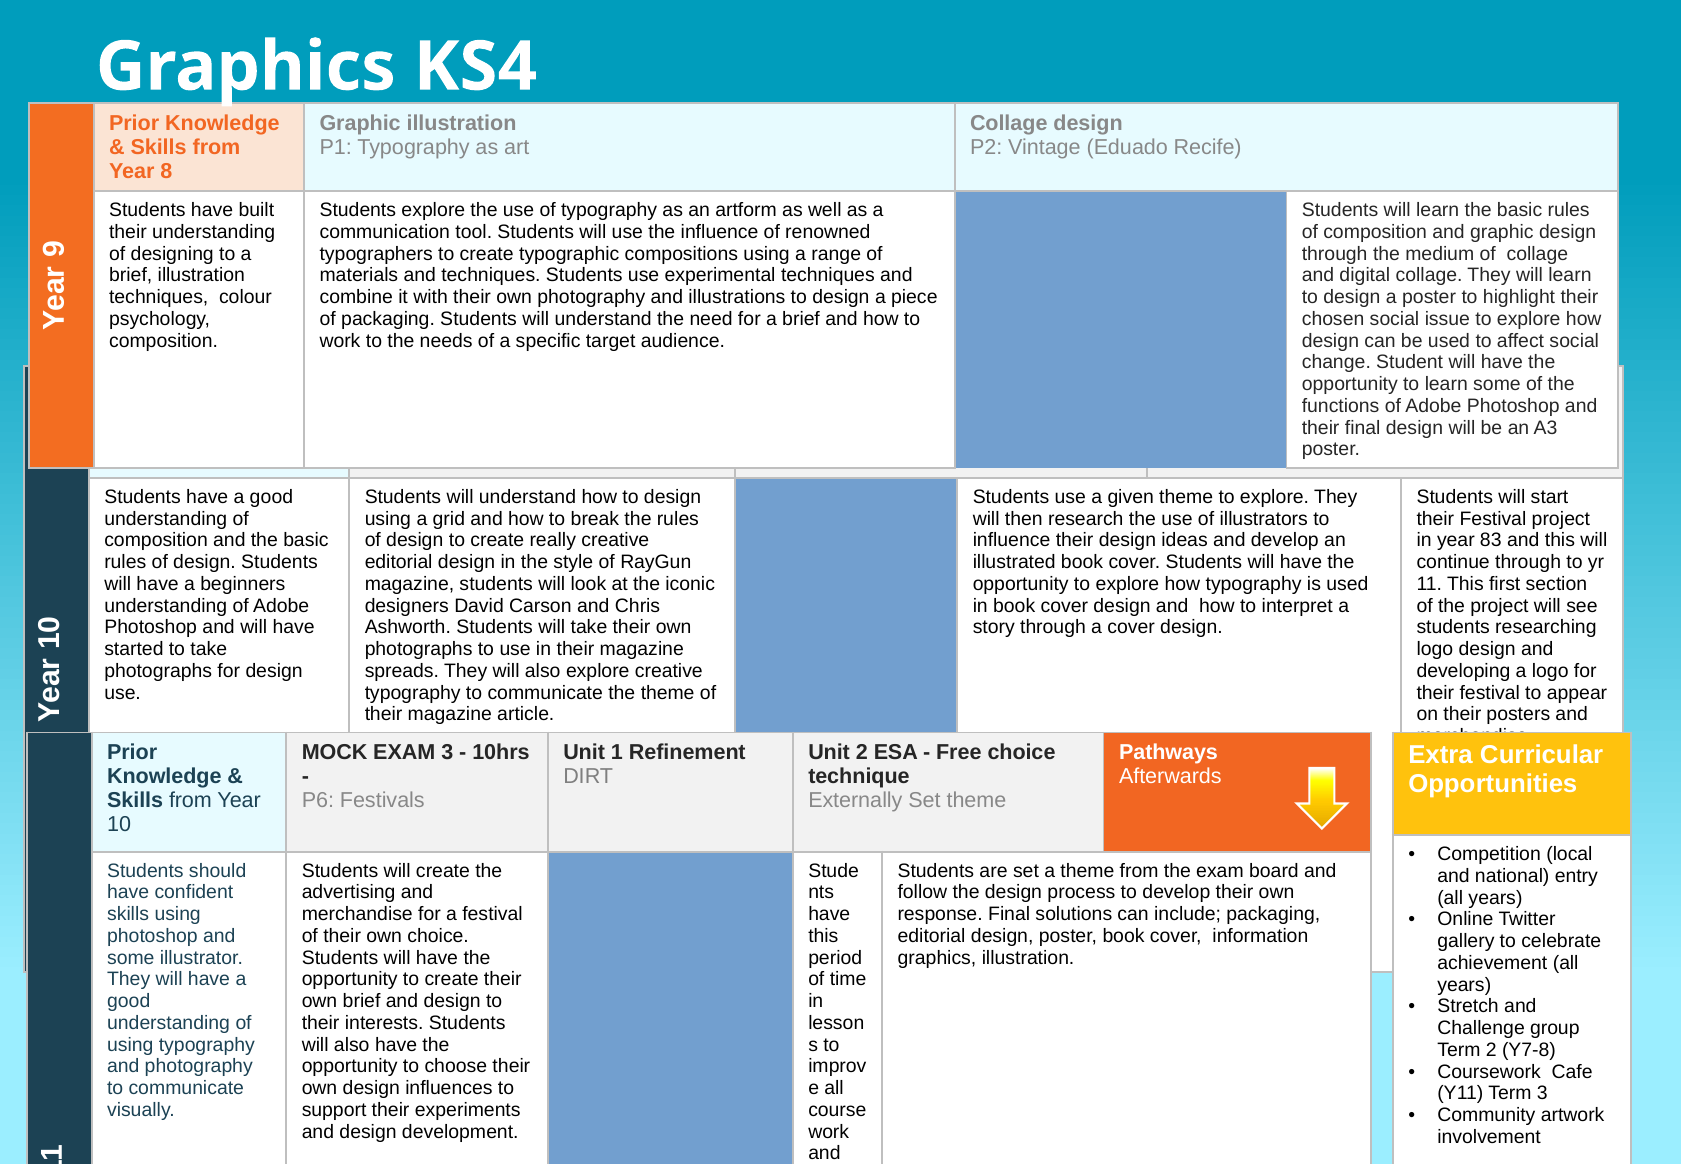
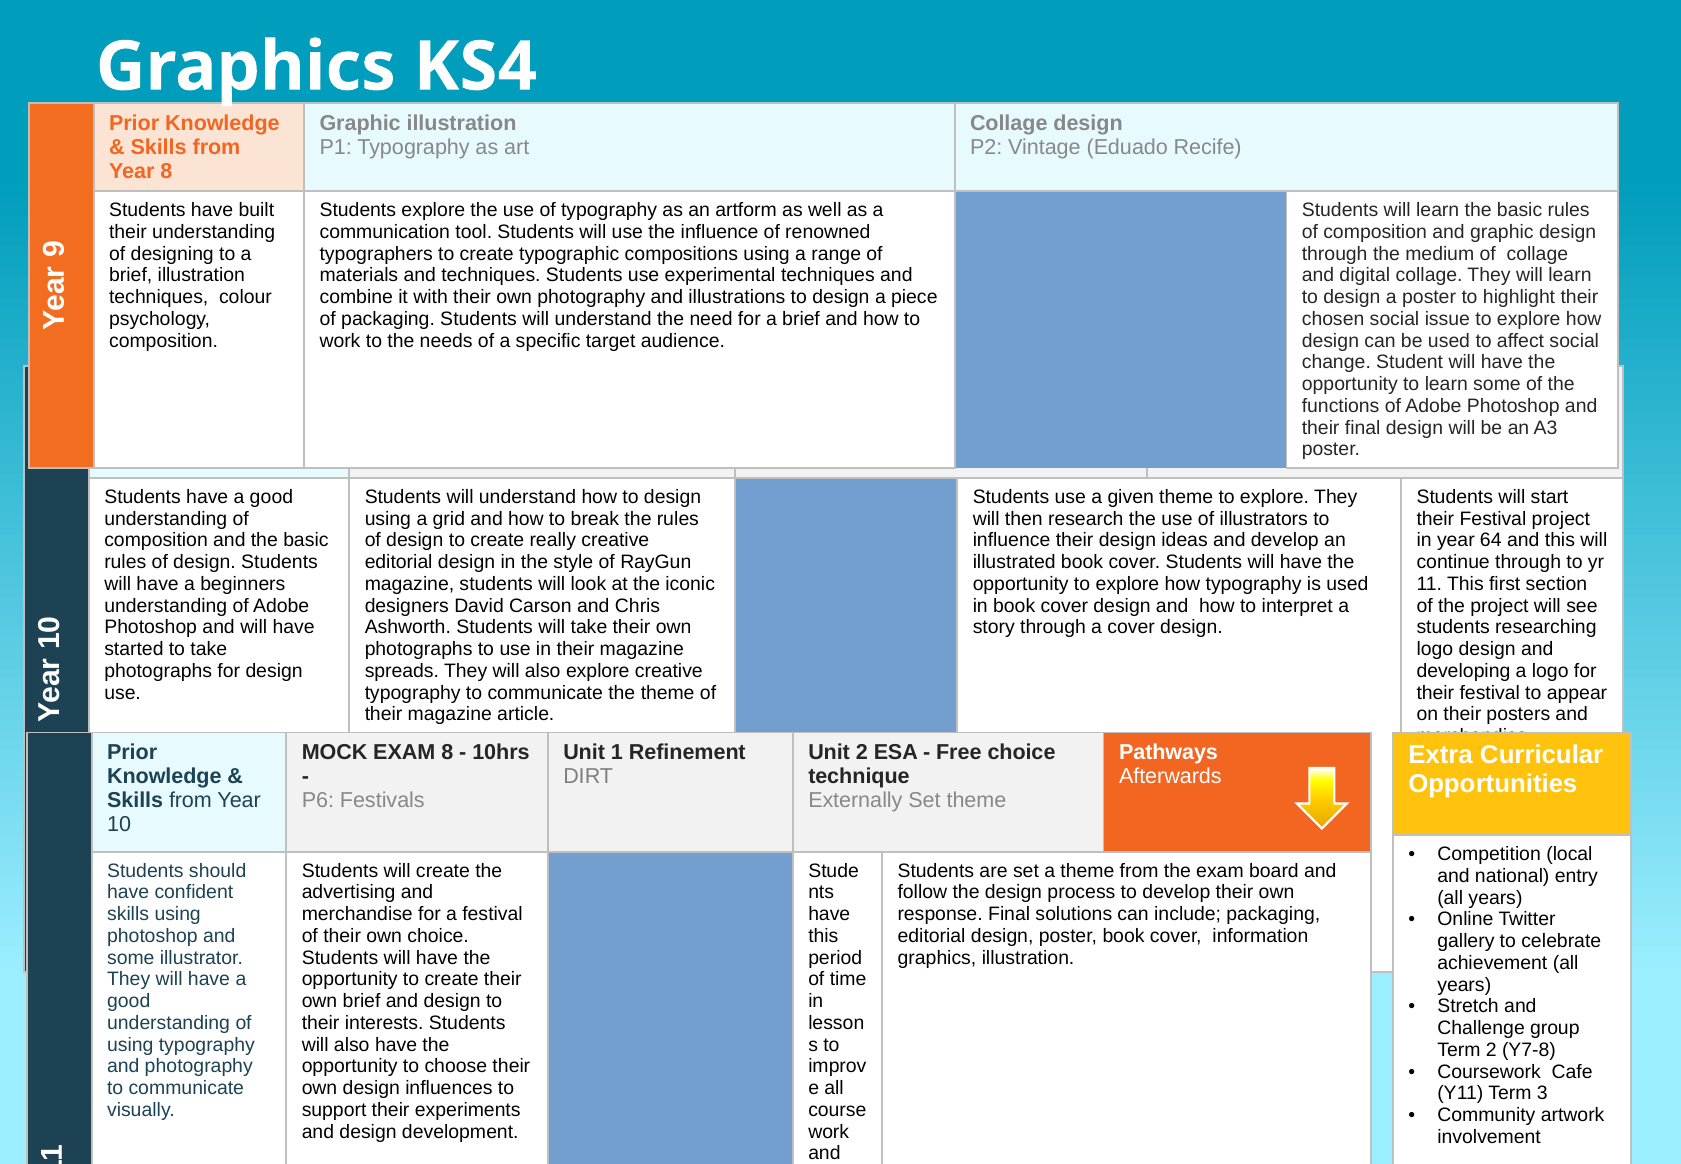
83: 83 -> 64 (1491, 540)
EXAM 3: 3 -> 8 (447, 752)
